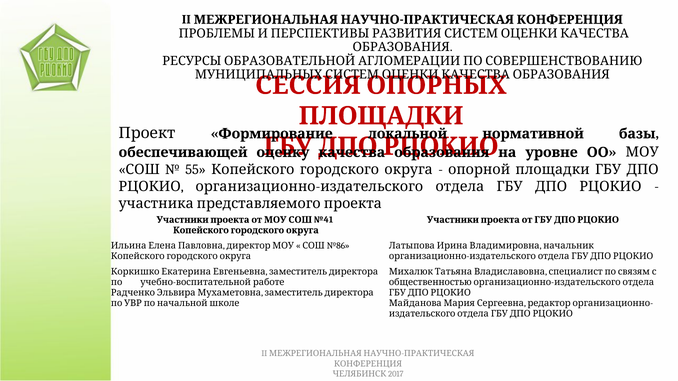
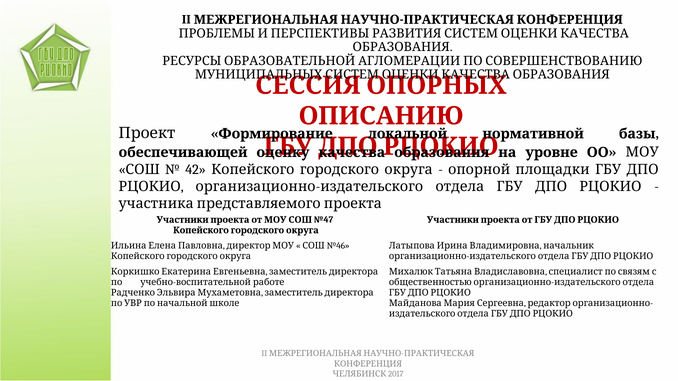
ПЛОЩАДКИ: ПЛОЩАДКИ -> ОПИСАНИЮ (381, 116)
55: 55 -> 42 (196, 170)
№41: №41 -> №47 (324, 220)
№86: №86 -> №46 (338, 246)
